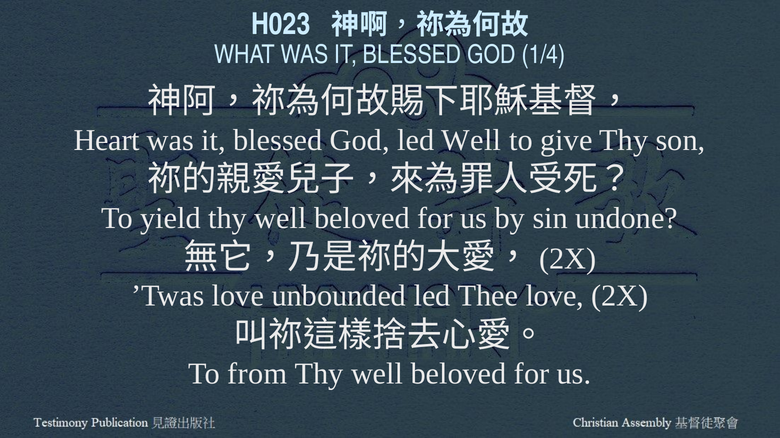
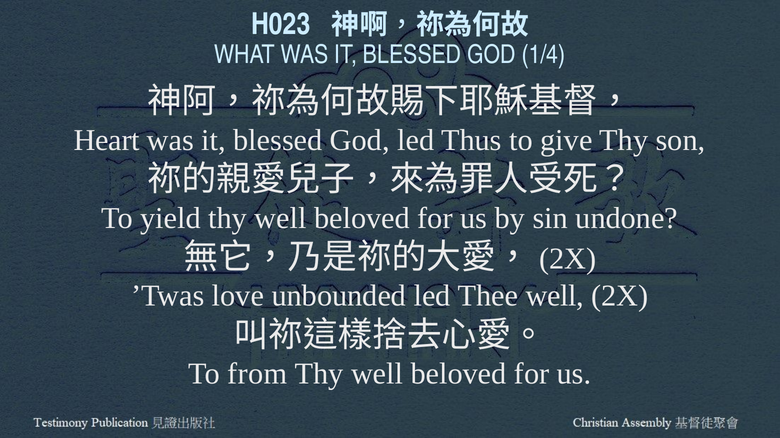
led Well: Well -> Thus (472, 140)
Thee love: love -> well (555, 297)
